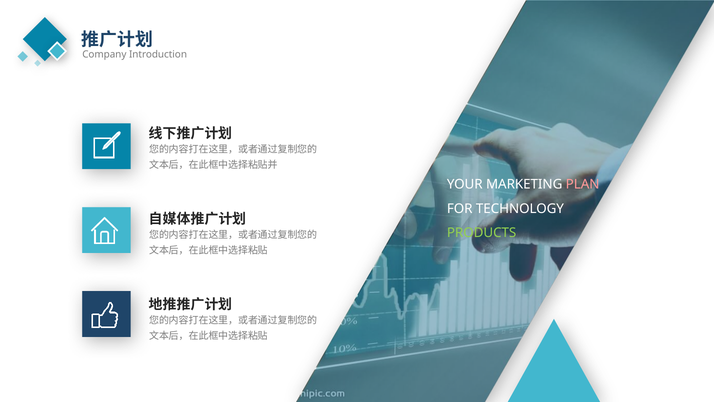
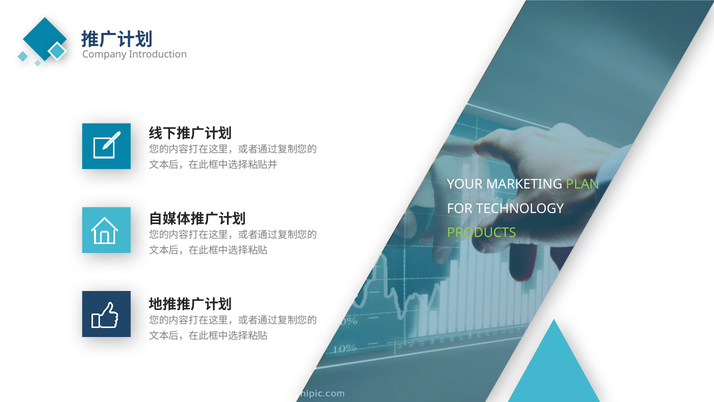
PLAN colour: pink -> light green (583, 184)
